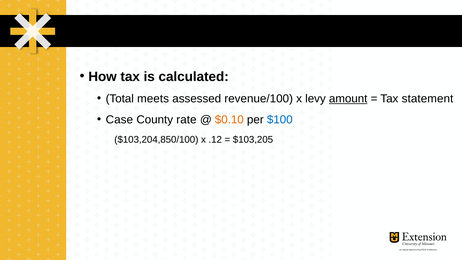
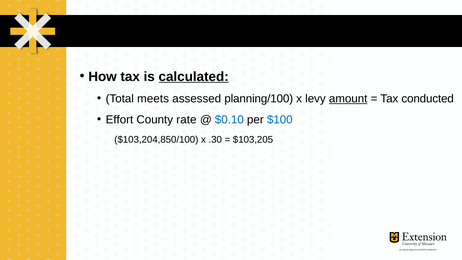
calculated underline: none -> present (194, 77)
revenue/100: revenue/100 -> planning/100 (259, 99)
statement: statement -> conducted (428, 99)
Case: Case -> Effort (119, 120)
$0.10 colour: orange -> blue (229, 120)
.12: .12 -> .30 (215, 139)
